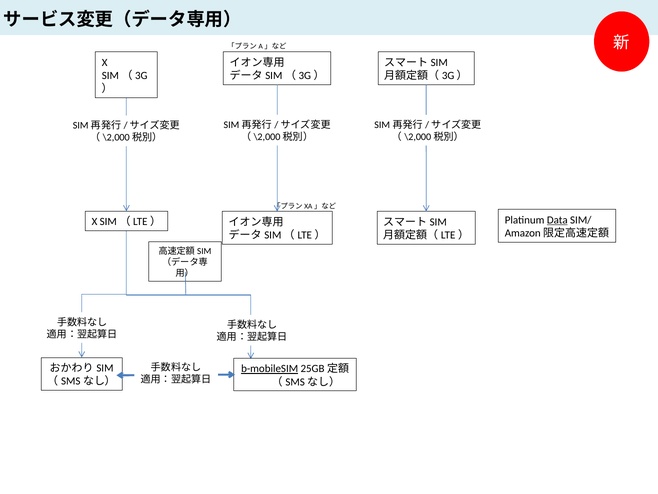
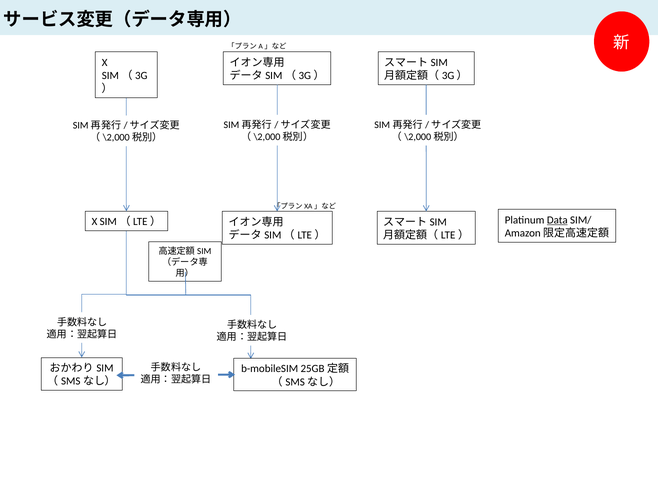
b-mobileSIM underline: present -> none (270, 368)
